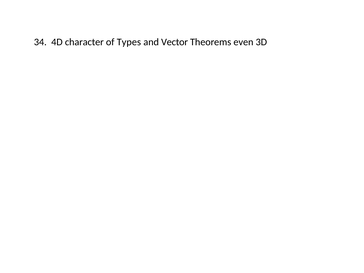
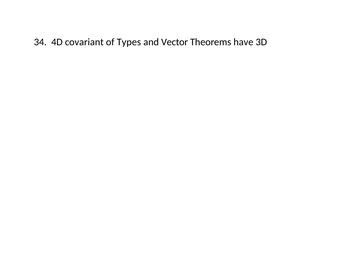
character: character -> covariant (84, 42)
even: even -> have (243, 42)
